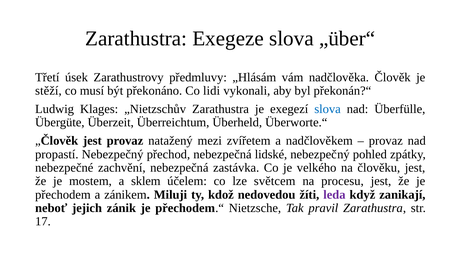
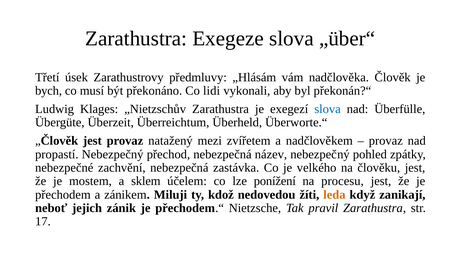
stěží: stěží -> bych (49, 91)
lidské: lidské -> název (271, 154)
světcem: světcem -> ponížení (275, 181)
leda colour: purple -> orange (334, 195)
